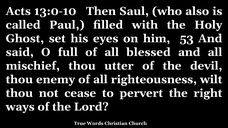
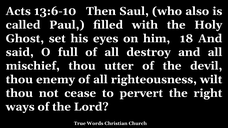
13:0-10: 13:0-10 -> 13:6-10 (55, 11)
53: 53 -> 18 (187, 39)
blessed: blessed -> destroy (149, 52)
